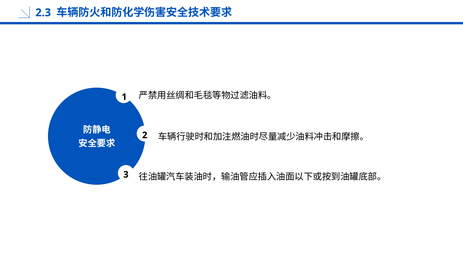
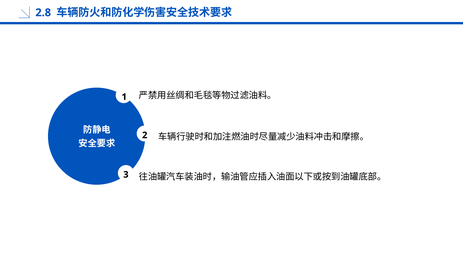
2.3: 2.3 -> 2.8 (43, 13)
